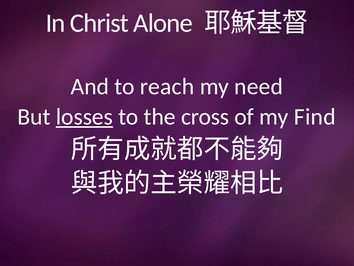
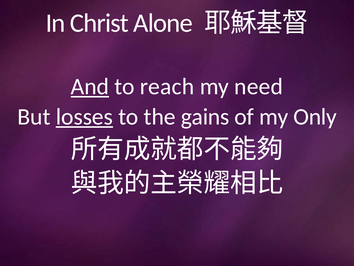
And underline: none -> present (90, 86)
cross: cross -> gains (205, 117)
Find: Find -> Only (315, 117)
